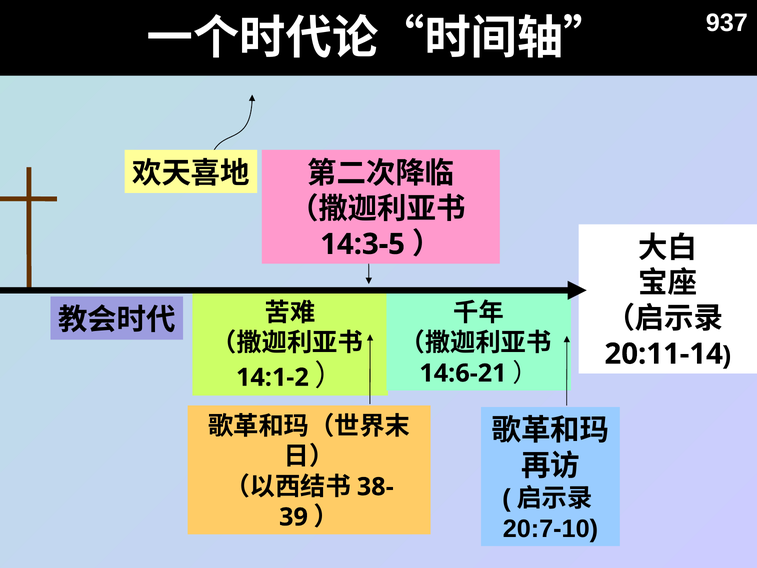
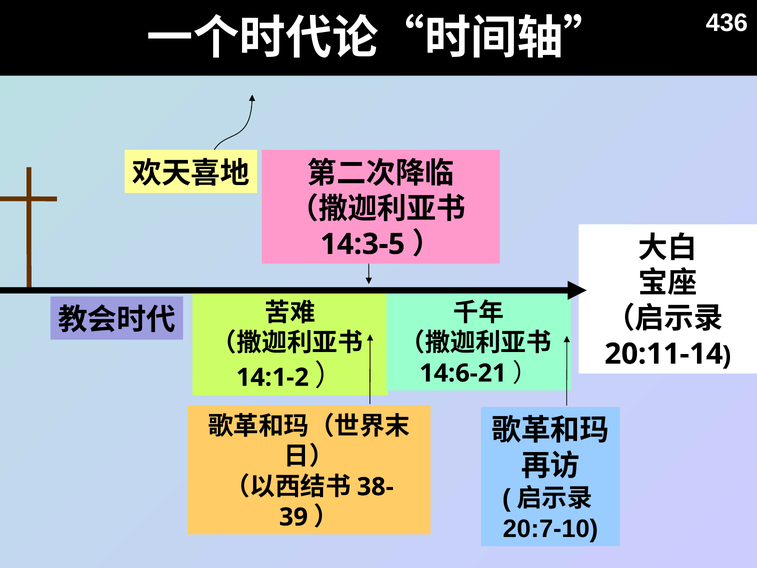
937: 937 -> 436 (727, 23)
